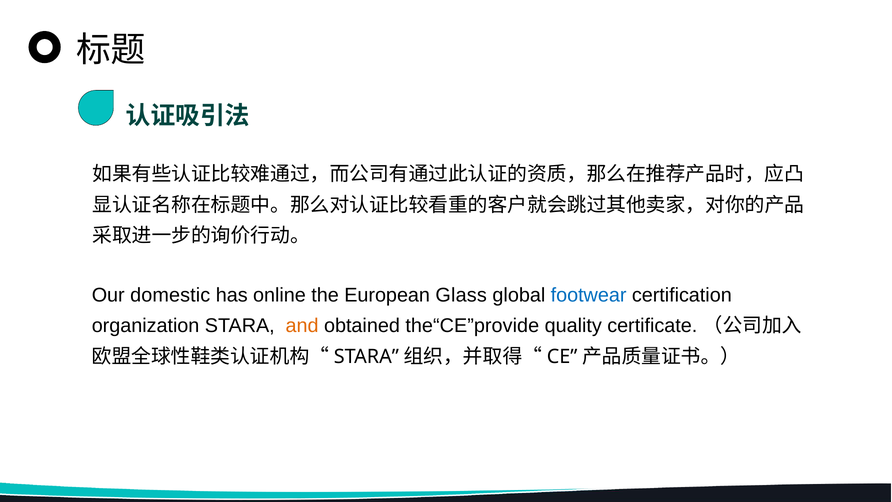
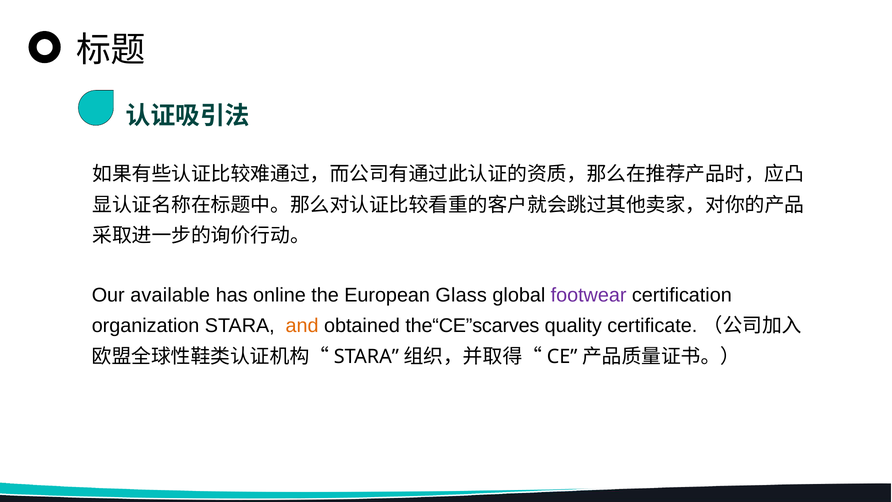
domestic: domestic -> available (170, 295)
footwear colour: blue -> purple (589, 295)
the“CE”provide: the“CE”provide -> the“CE”scarves (472, 326)
